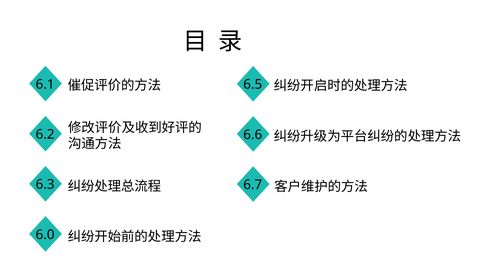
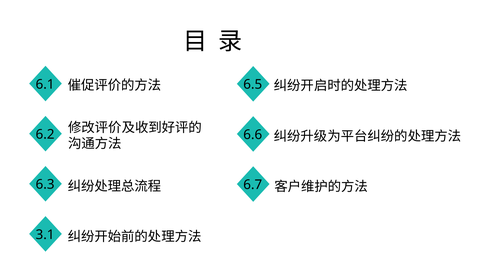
6.0: 6.0 -> 3.1 (45, 234)
